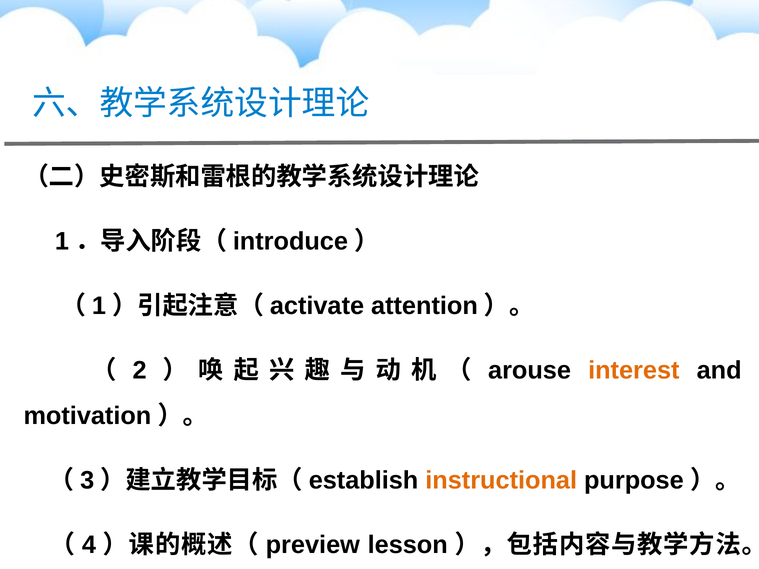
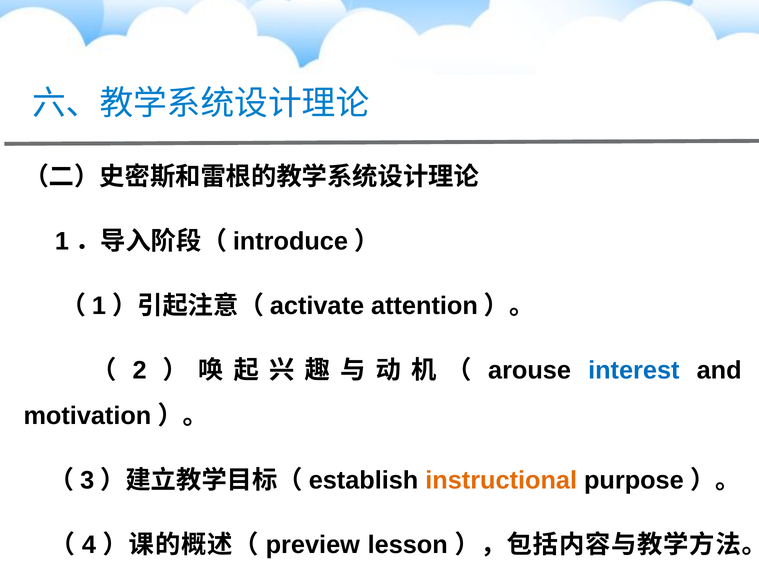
interest colour: orange -> blue (634, 370)
